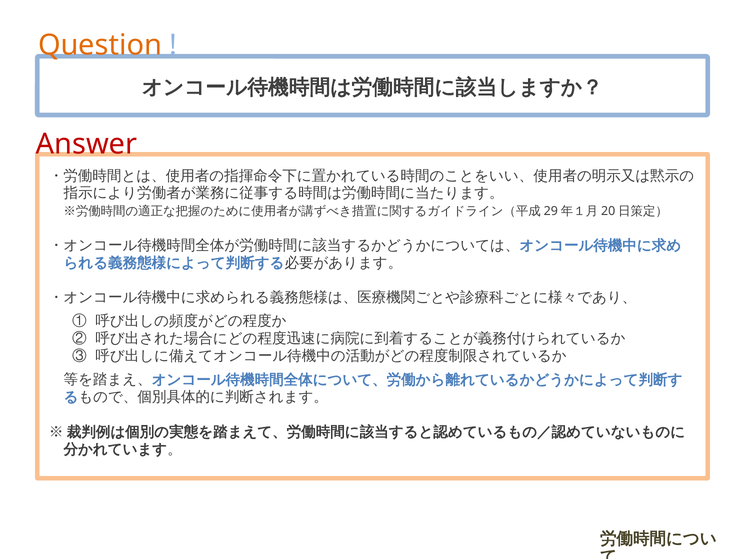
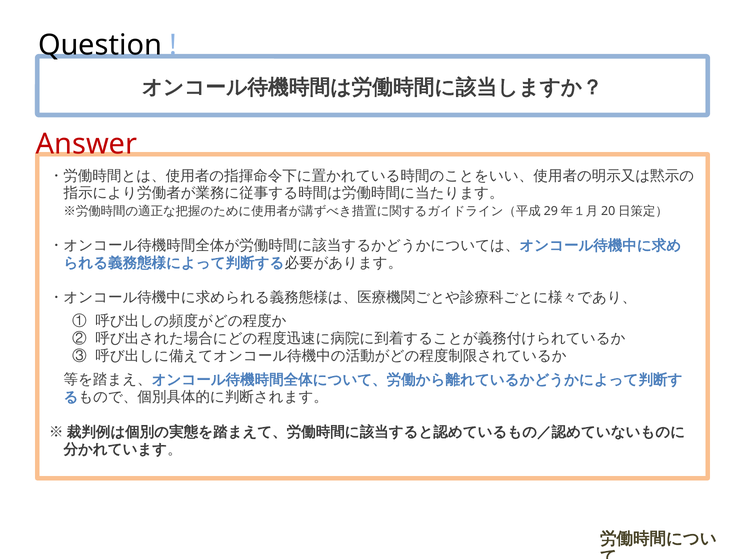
Question colour: orange -> black (100, 45)
